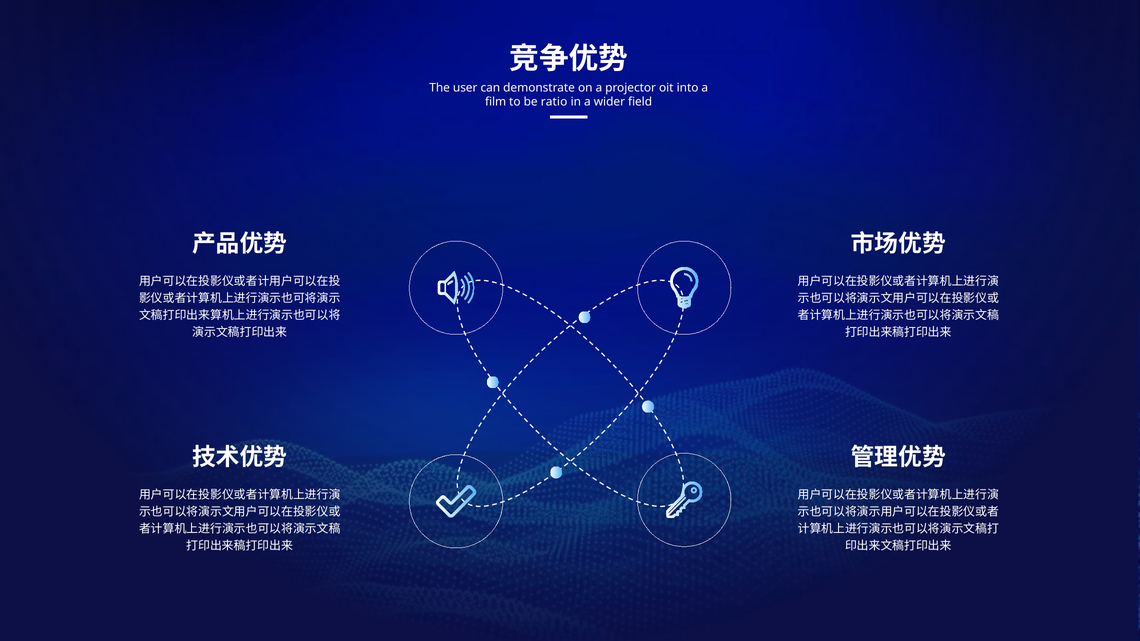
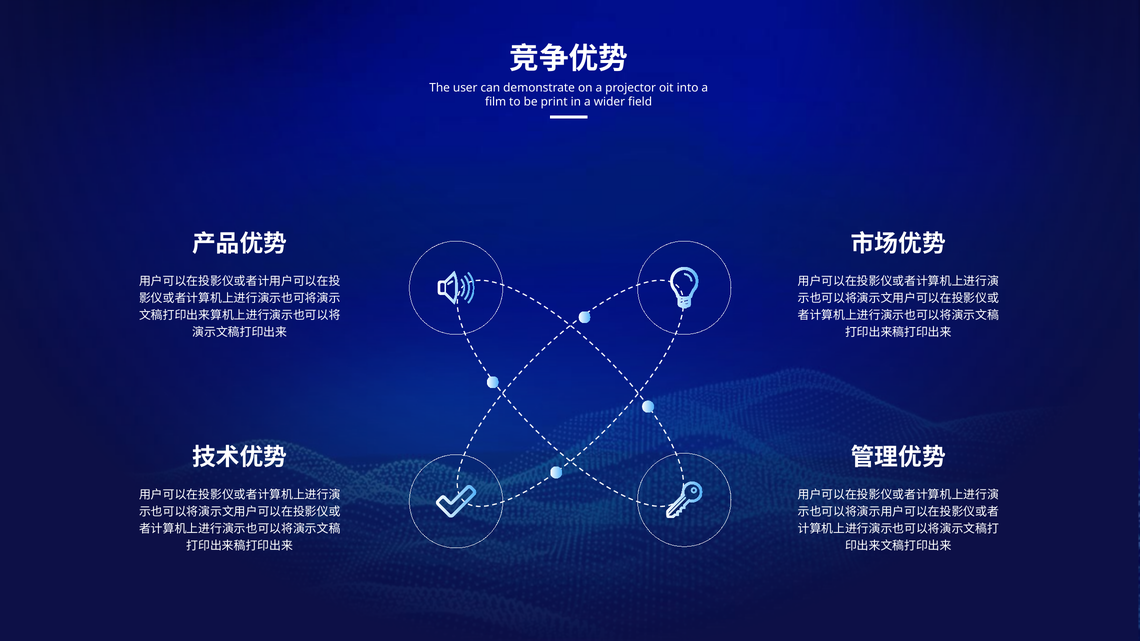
ratio: ratio -> print (554, 102)
